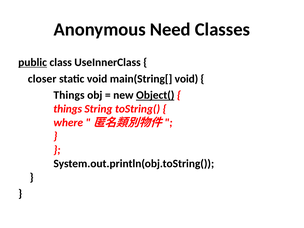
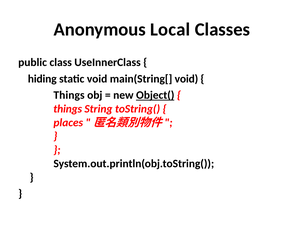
Need: Need -> Local (170, 29)
public underline: present -> none (33, 62)
closer: closer -> hiding (42, 79)
where: where -> places (68, 123)
